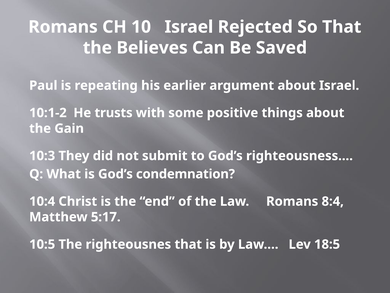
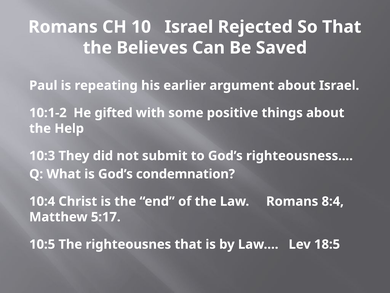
trusts: trusts -> gifted (114, 113)
Gain: Gain -> Help (69, 128)
